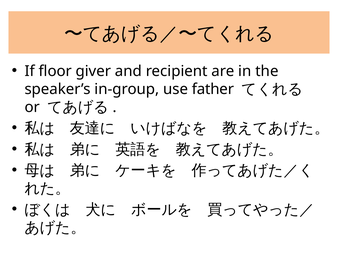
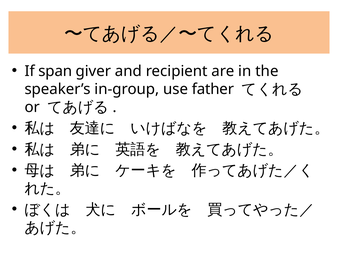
floor: floor -> span (55, 71)
